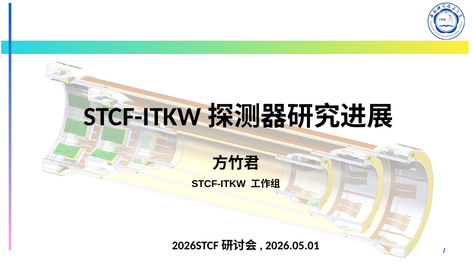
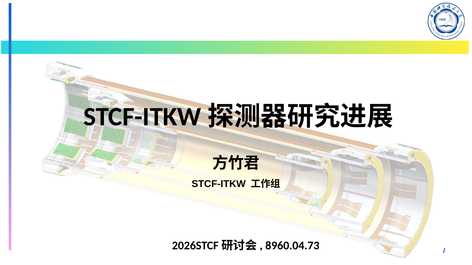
2026.05.01: 2026.05.01 -> 8960.04.73 (292, 246)
